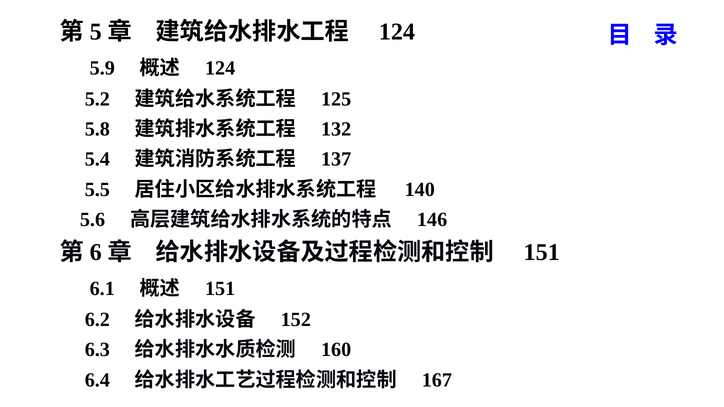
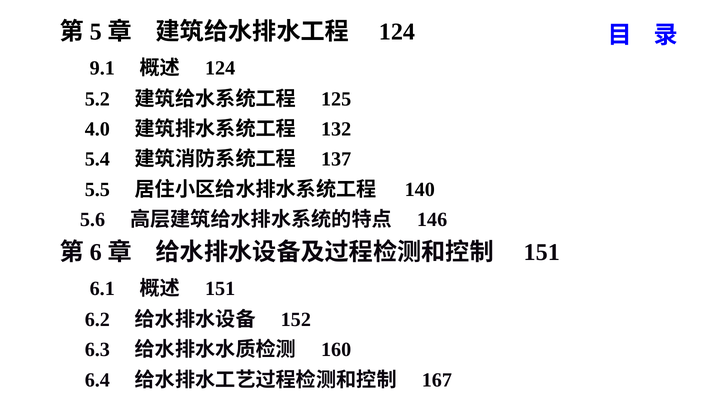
5.9: 5.9 -> 9.1 (102, 68)
5.8: 5.8 -> 4.0 (97, 129)
